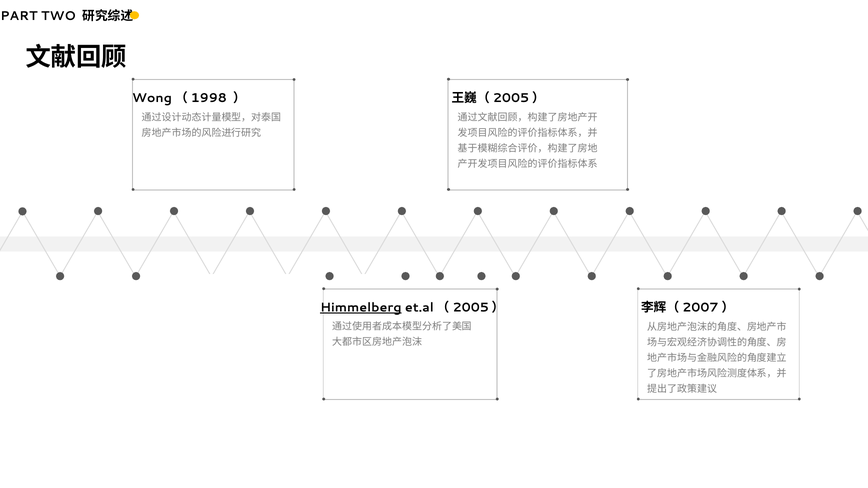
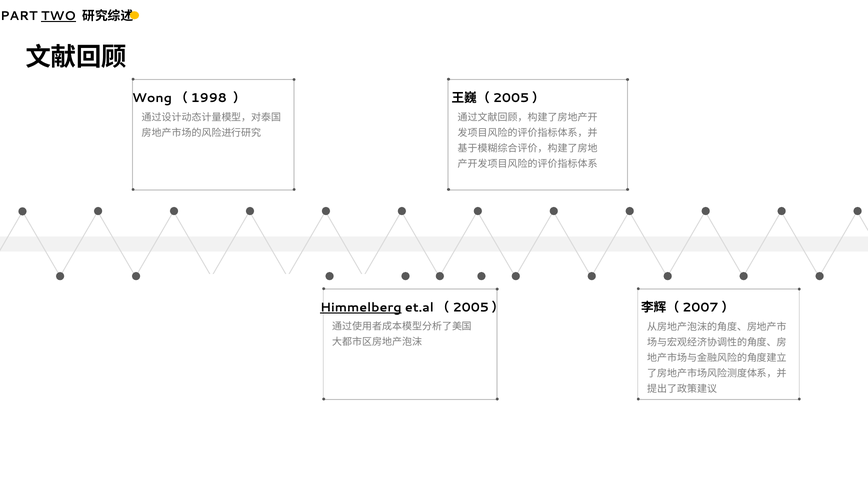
TWO underline: none -> present (58, 16)
